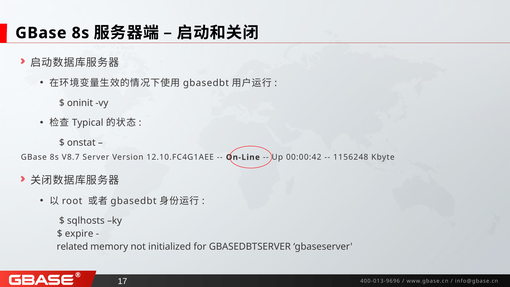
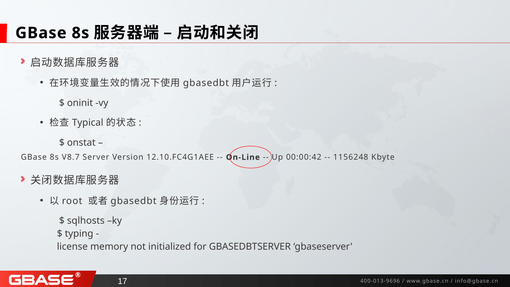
expire: expire -> typing (79, 233)
related: related -> license (72, 246)
